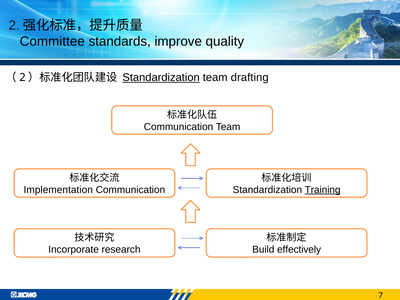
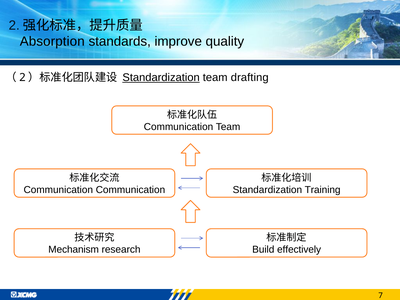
Committee: Committee -> Absorption (52, 41)
Implementation: Implementation -> Communication (58, 190)
Training underline: present -> none (323, 190)
Incorporate: Incorporate -> Mechanism (74, 250)
